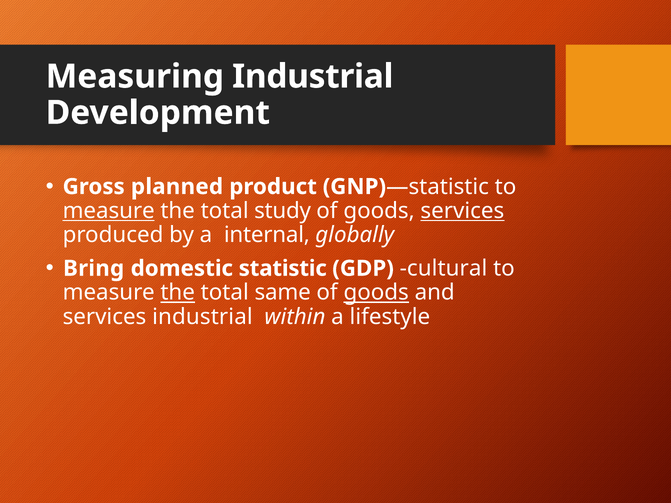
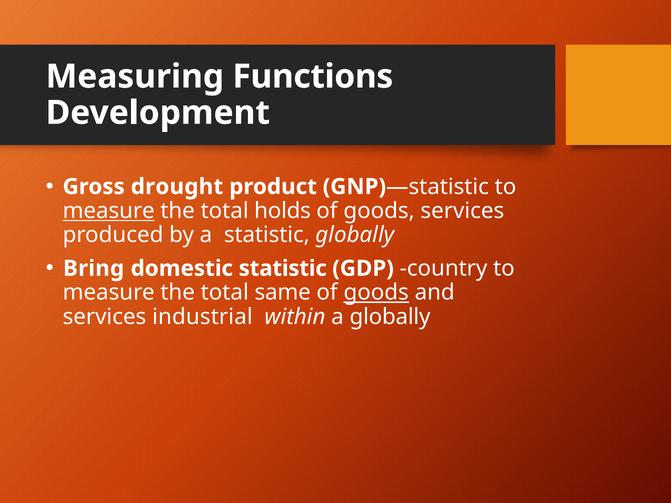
Measuring Industrial: Industrial -> Functions (313, 77)
planned: planned -> drought (177, 187)
study: study -> holds (283, 211)
services underline: present -> none (462, 211)
a internal: internal -> statistic (267, 235)
cultural: cultural -> country (444, 269)
the underline: present -> none (178, 293)
a lifestyle: lifestyle -> globally (390, 317)
